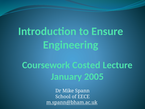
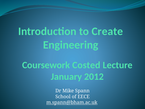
Ensure: Ensure -> Create (107, 31)
2005: 2005 -> 2012 (94, 77)
